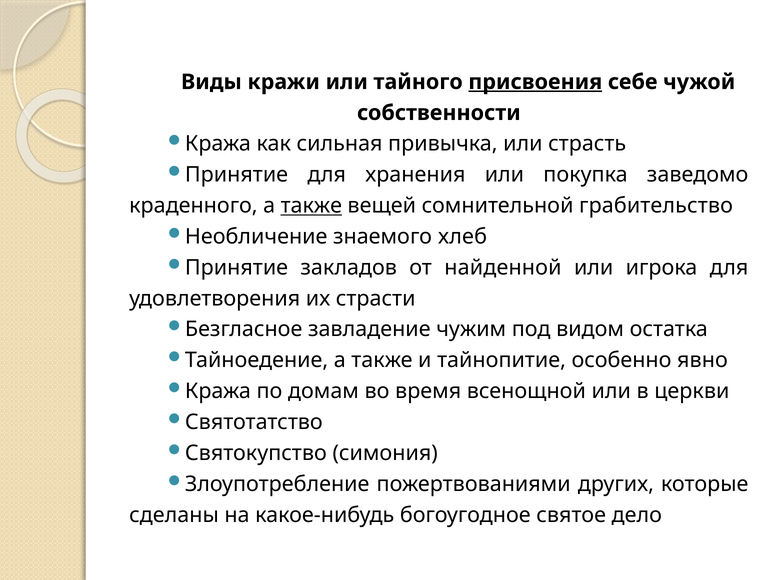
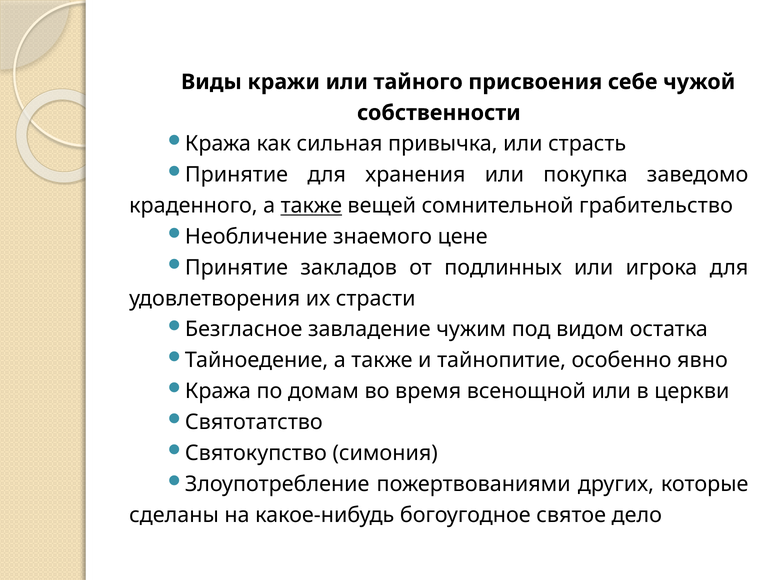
присвоения underline: present -> none (535, 82)
хлеб: хлеб -> цене (463, 237)
найденной: найденной -> подлинных (503, 268)
